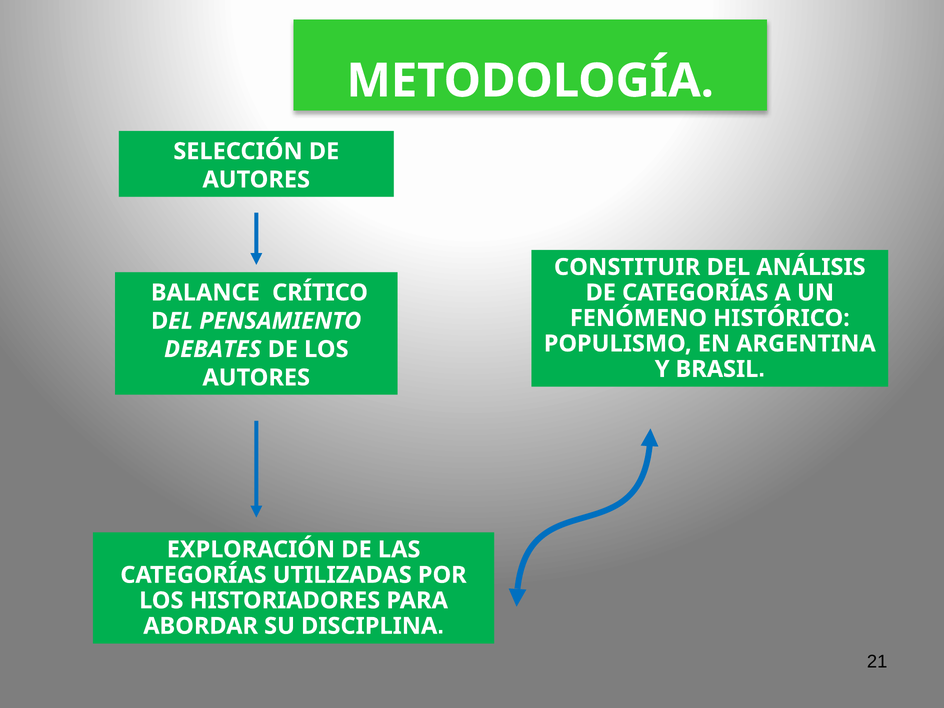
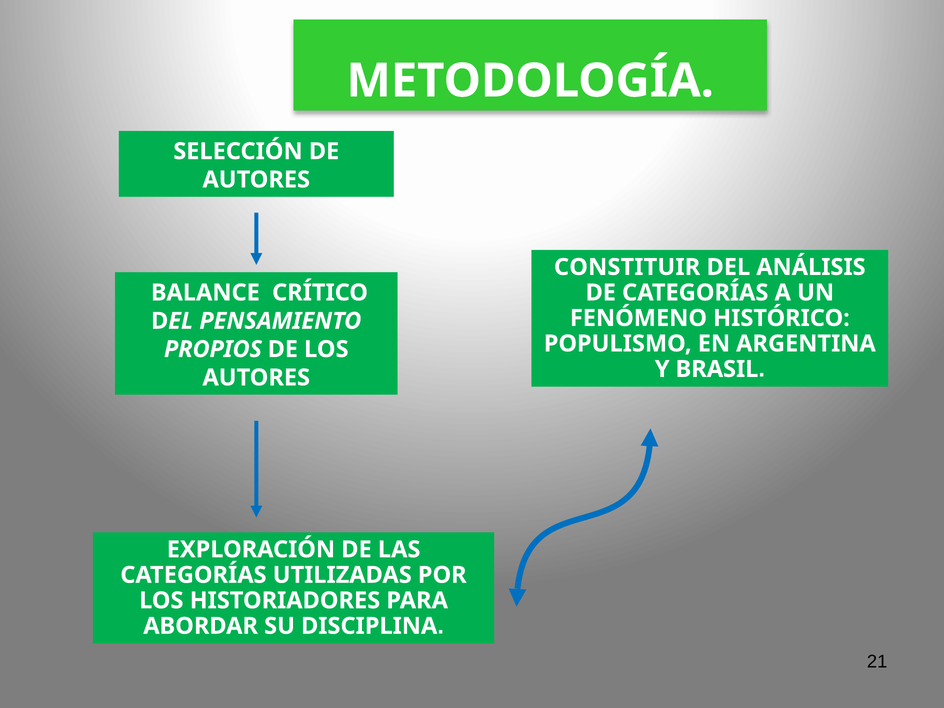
DEBATES: DEBATES -> PROPIOS (213, 349)
